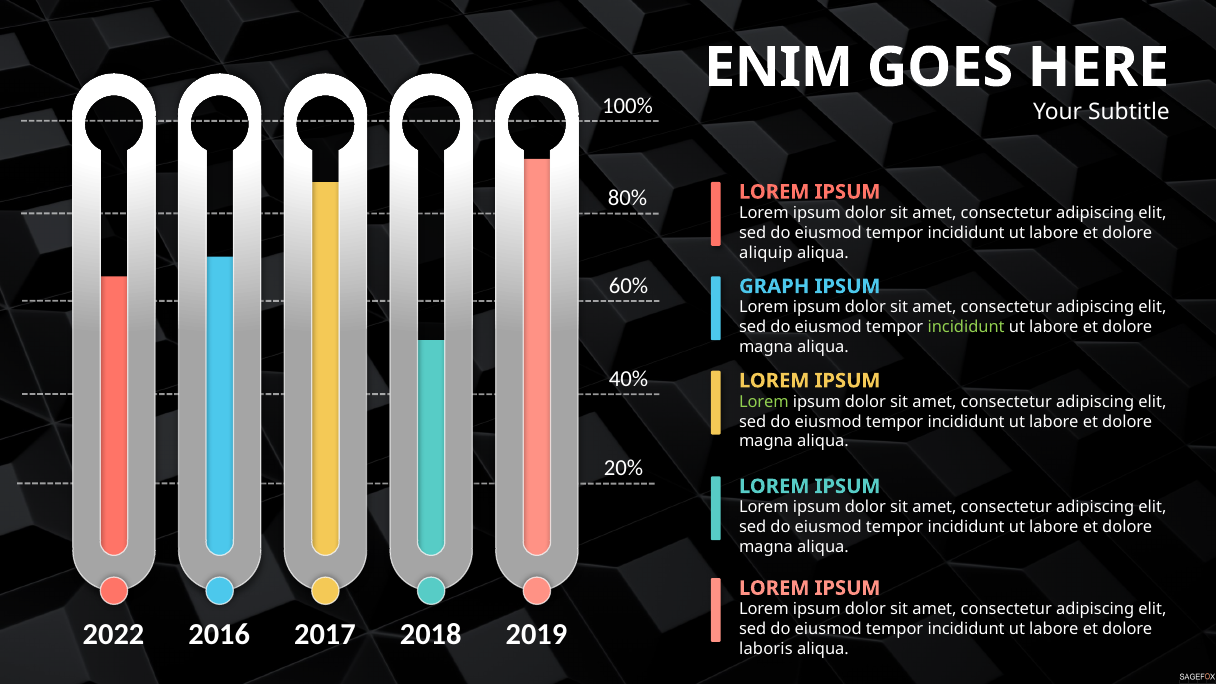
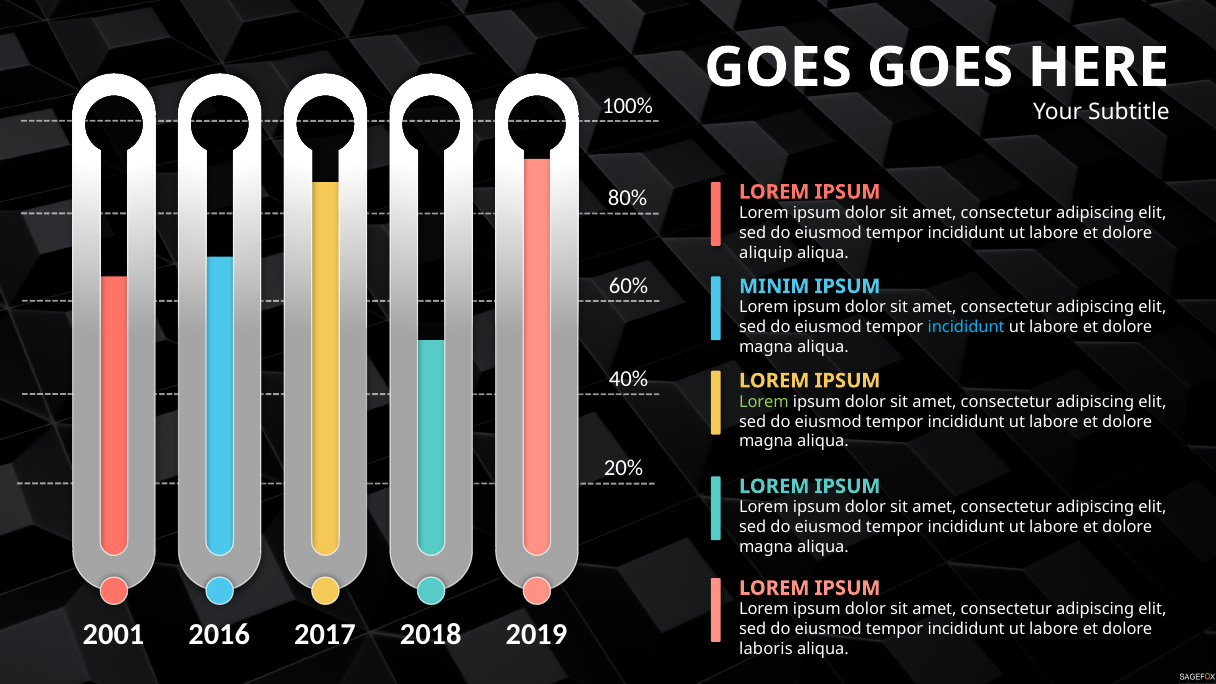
ENIM: ENIM -> GOES (778, 68)
GRAPH: GRAPH -> MINIM (774, 286)
incididunt colour: light green -> light blue (966, 327)
2022: 2022 -> 2001 (114, 634)
